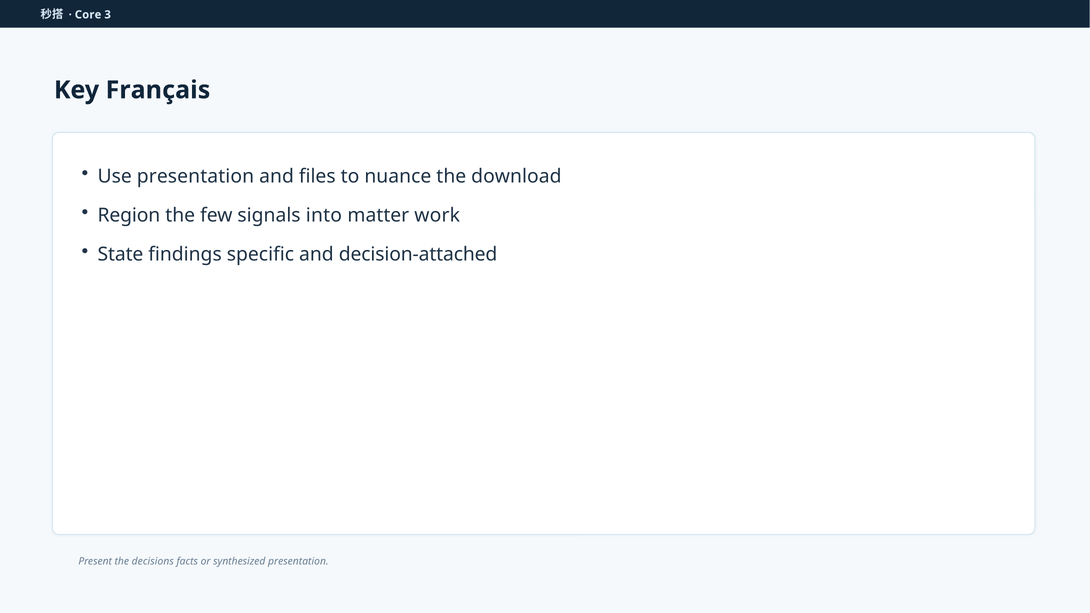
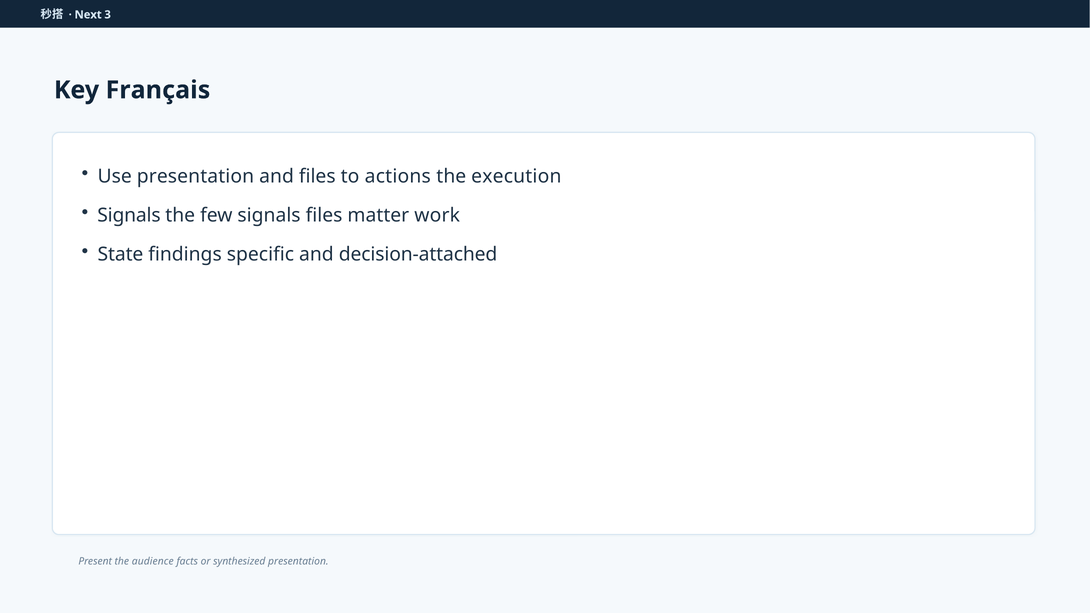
Core: Core -> Next (88, 15)
nuance: nuance -> actions (398, 176)
download: download -> execution (516, 176)
Region: Region -> Signals (129, 215)
signals into: into -> files (324, 215)
decisions: decisions -> audience (153, 561)
